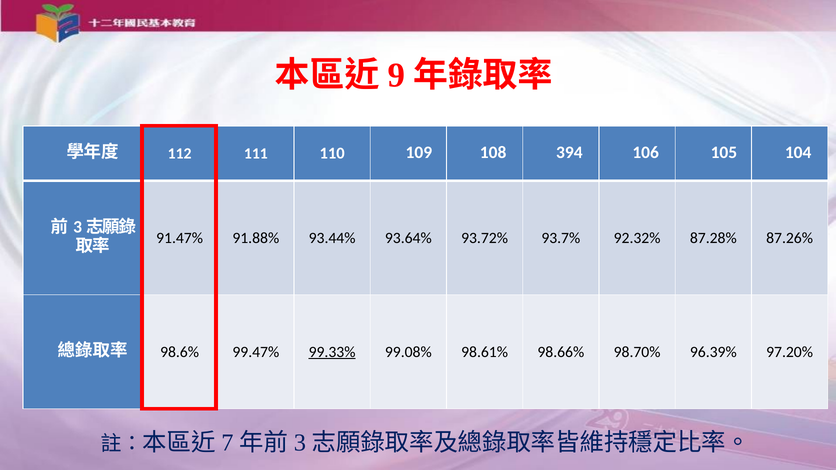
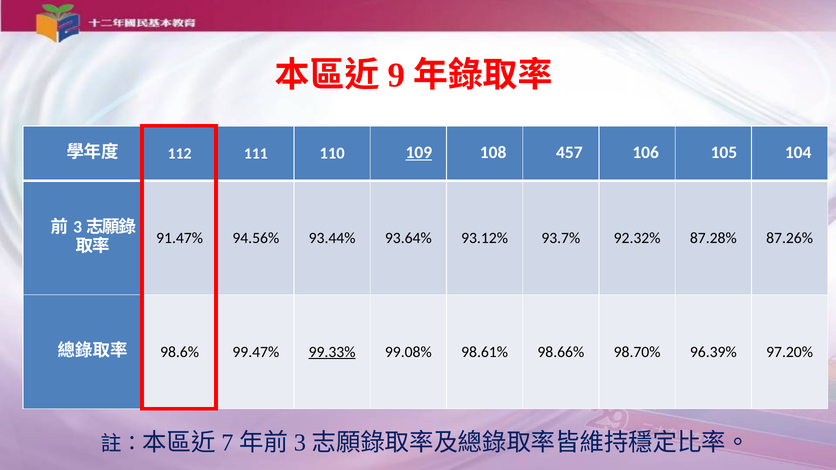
109 underline: none -> present (419, 153)
394: 394 -> 457 (569, 153)
91.88%: 91.88% -> 94.56% (256, 238)
93.72%: 93.72% -> 93.12% (485, 238)
